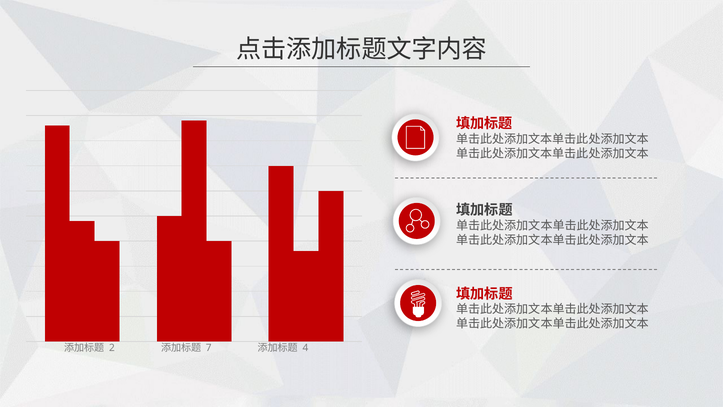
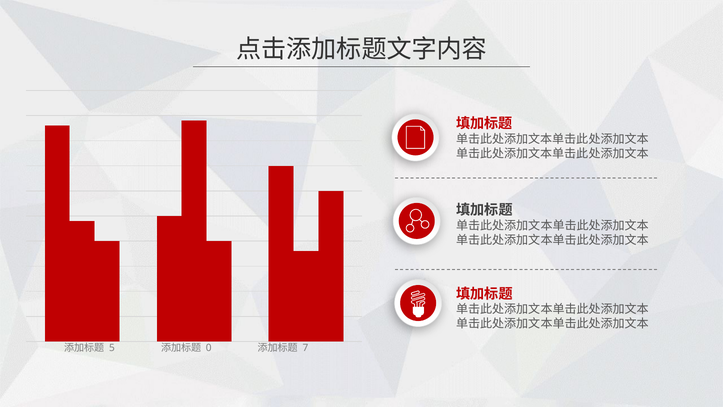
2: 2 -> 5 (112, 348)
7: 7 -> 0 (209, 348)
4: 4 -> 7 (305, 348)
